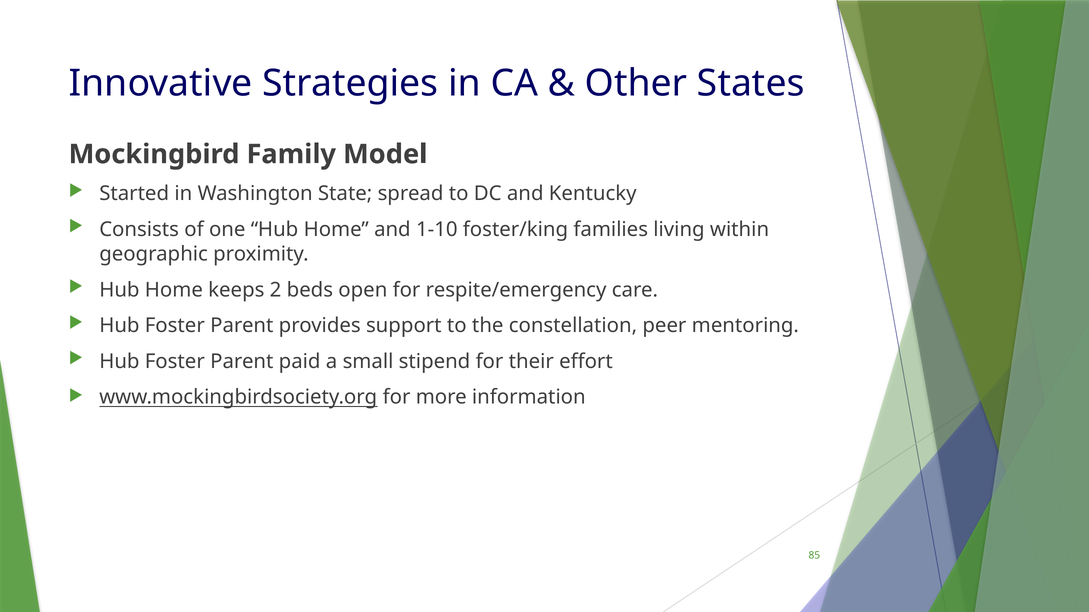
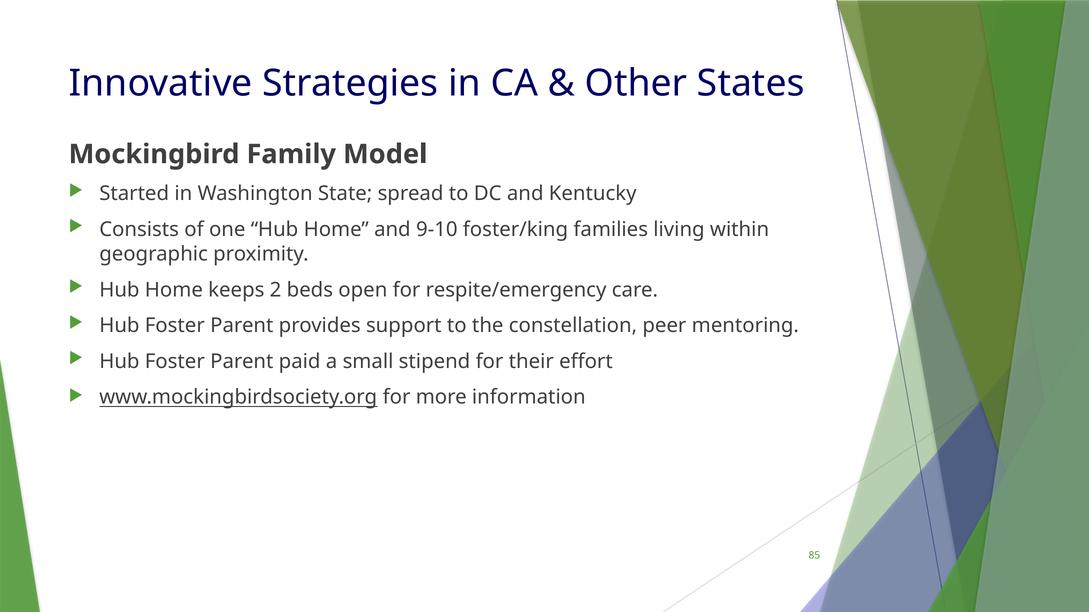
1-10: 1-10 -> 9-10 (437, 230)
